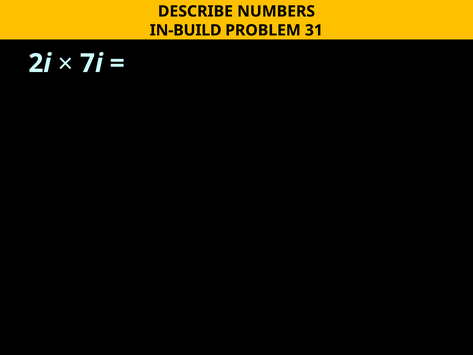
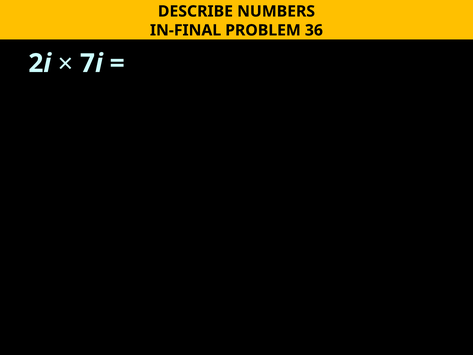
IN-BUILD: IN-BUILD -> IN-FINAL (186, 30)
31: 31 -> 36 (314, 30)
